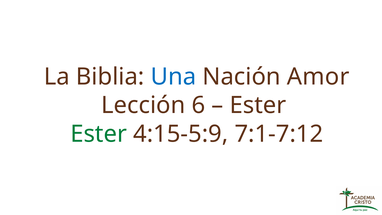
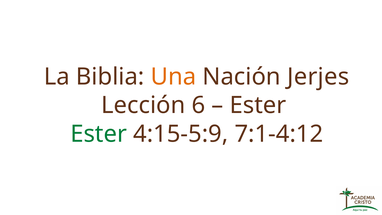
Una colour: blue -> orange (173, 77)
Amor: Amor -> Jerjes (318, 77)
7:1-7:12: 7:1-7:12 -> 7:1-4:12 (279, 134)
